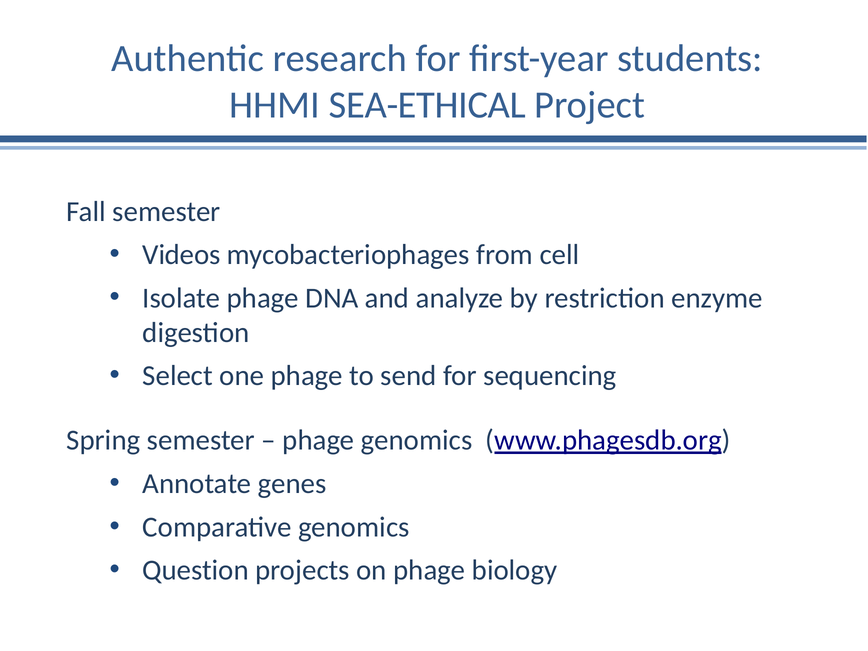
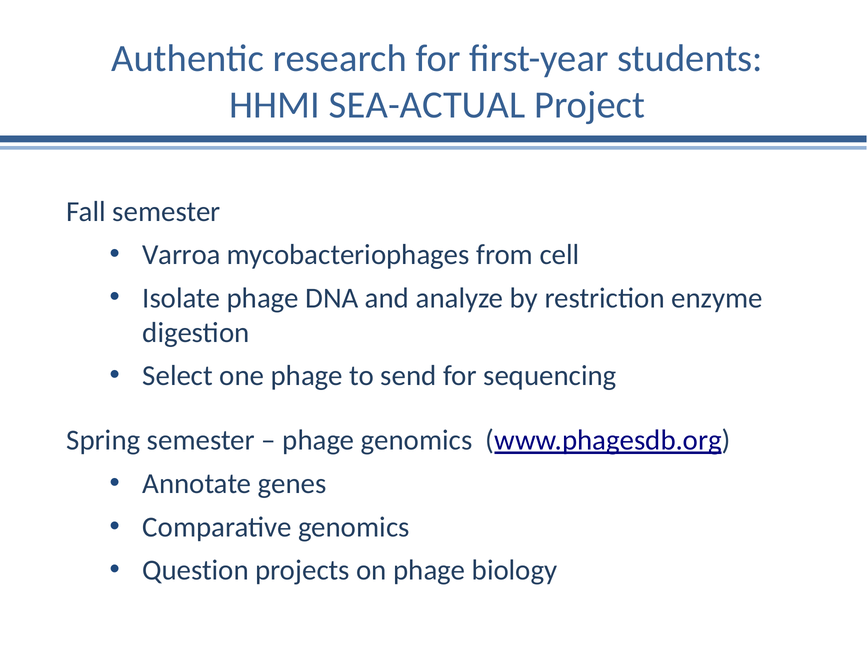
SEA-ETHICAL: SEA-ETHICAL -> SEA-ACTUAL (427, 105)
Videos: Videos -> Varroa (181, 255)
